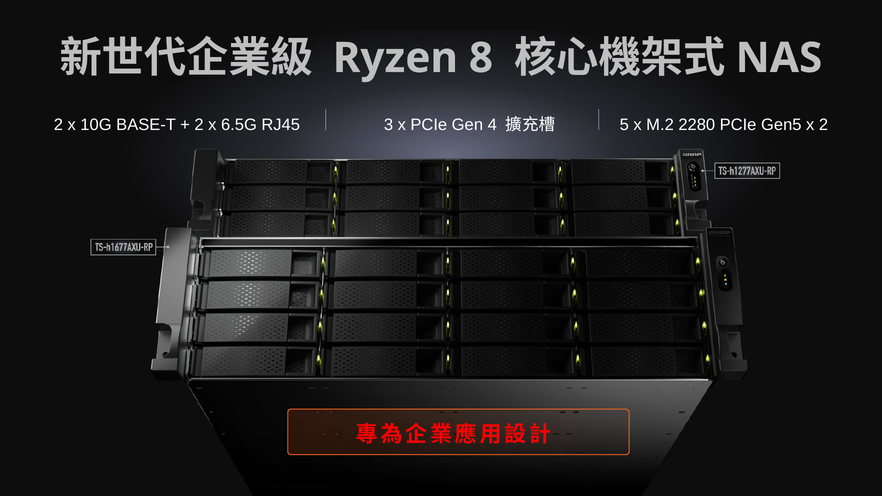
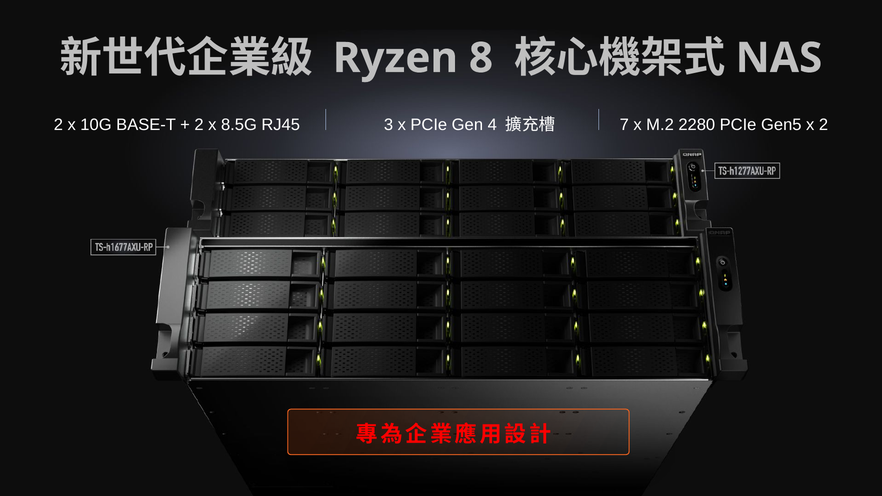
6.5G: 6.5G -> 8.5G (239, 125)
5: 5 -> 7 (624, 125)
